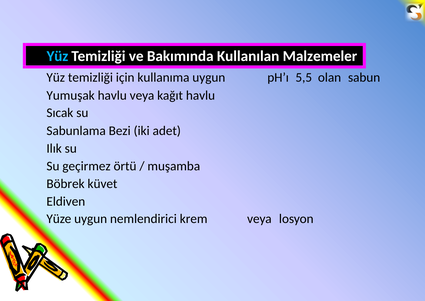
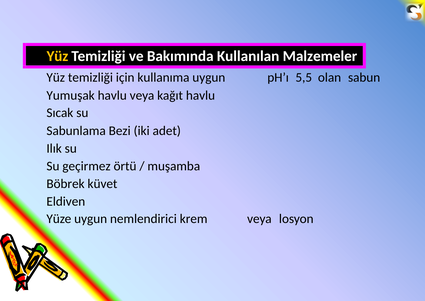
Yüz colour: light blue -> yellow (57, 56)
